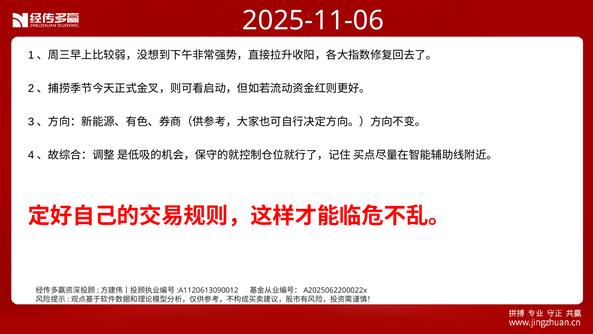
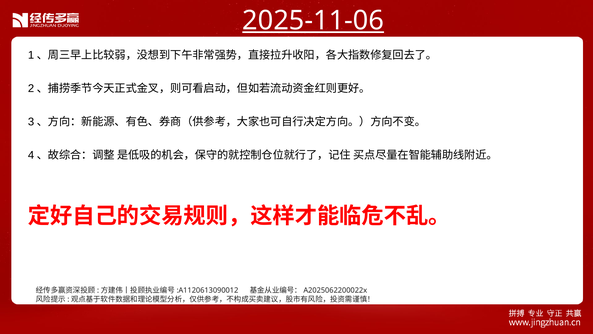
2025-11-06 underline: none -> present (313, 20)
